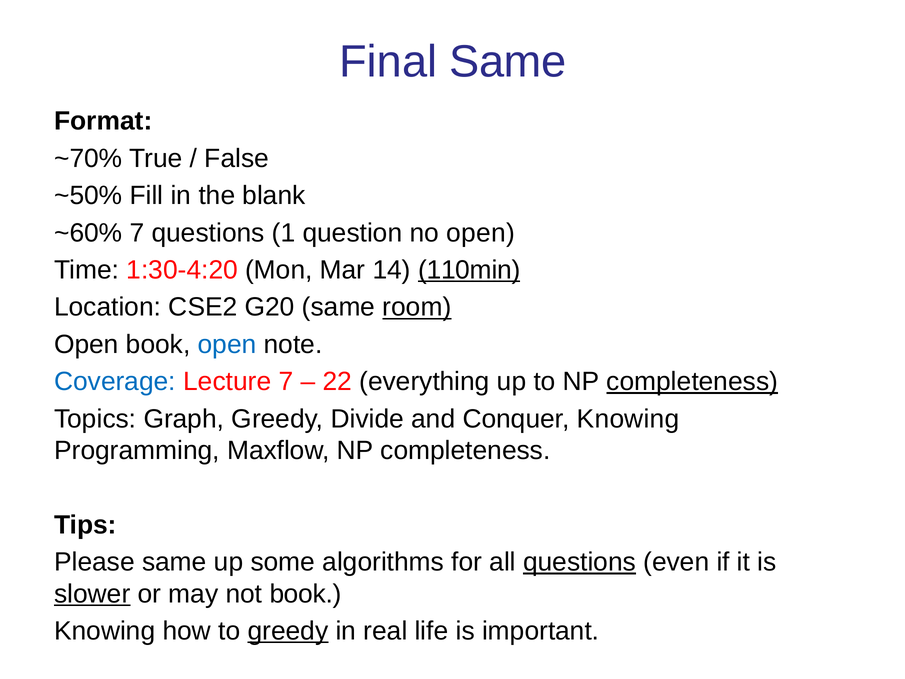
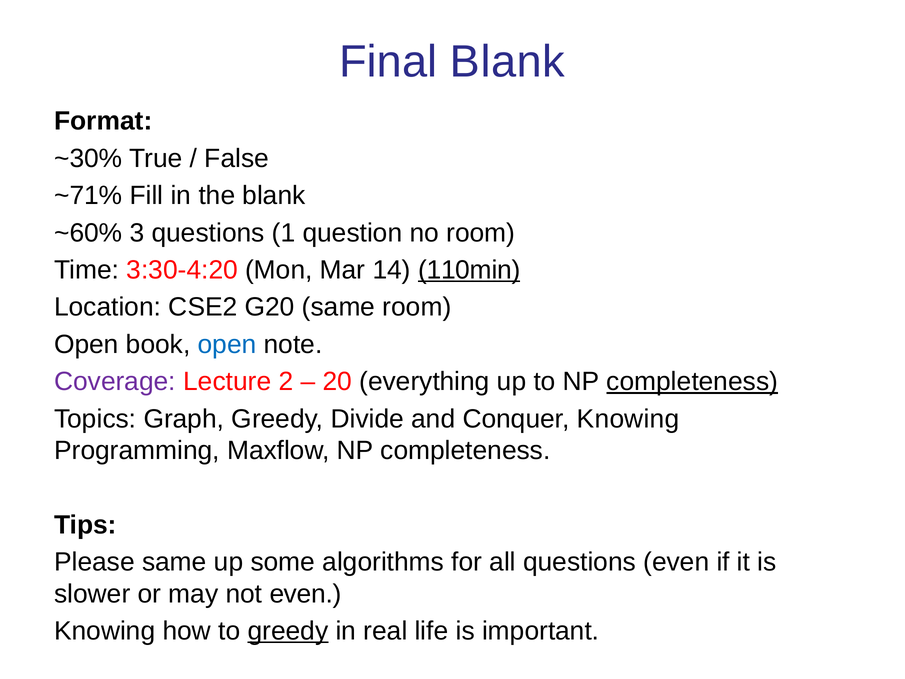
Final Same: Same -> Blank (507, 62)
~70%: ~70% -> ~30% (88, 158)
~50%: ~50% -> ~71% (88, 196)
~60% 7: 7 -> 3 (137, 233)
no open: open -> room (481, 233)
1:30-4:20: 1:30-4:20 -> 3:30-4:20 (182, 270)
room underline: present -> none (417, 307)
Coverage colour: blue -> purple (115, 382)
Lecture 7: 7 -> 2 (286, 382)
22: 22 -> 20 (337, 382)
questions underline: present -> none (580, 562)
slower underline: present -> none (92, 594)
not book: book -> even (306, 594)
